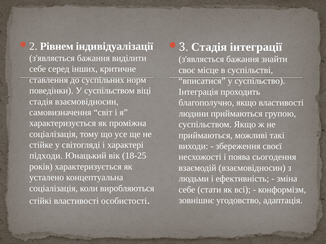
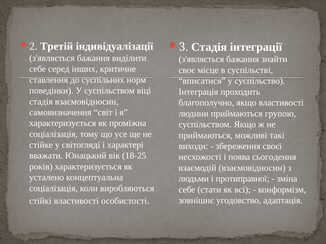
Рівнем: Рівнем -> Третій (57, 46)
підходи: підходи -> вважати (46, 156)
ефективність: ефективність -> протиправної (242, 179)
